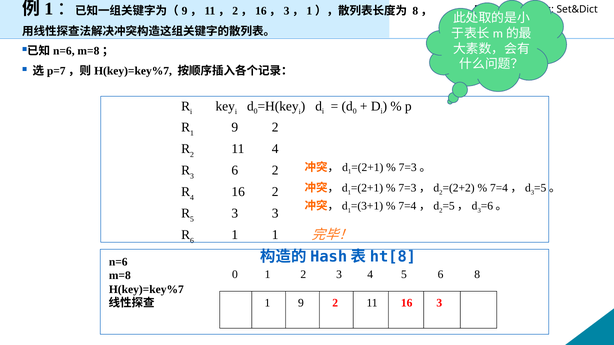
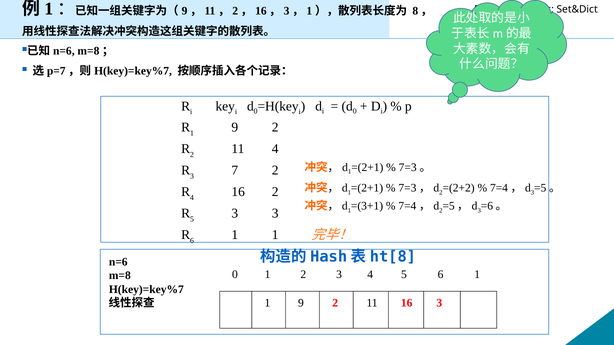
3 6: 6 -> 7 (235, 171)
5 6 8: 8 -> 1 (477, 275)
